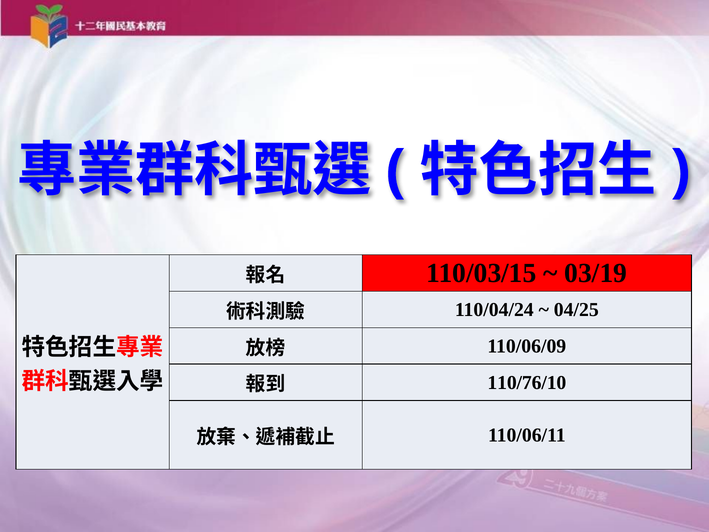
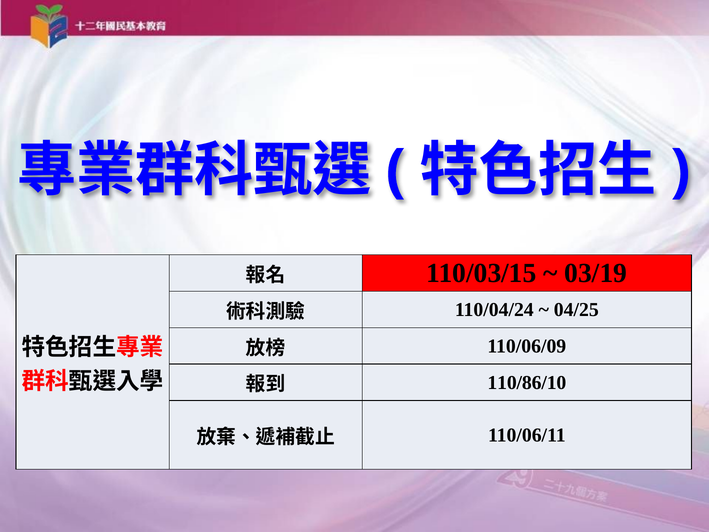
110/76/10: 110/76/10 -> 110/86/10 (527, 382)
